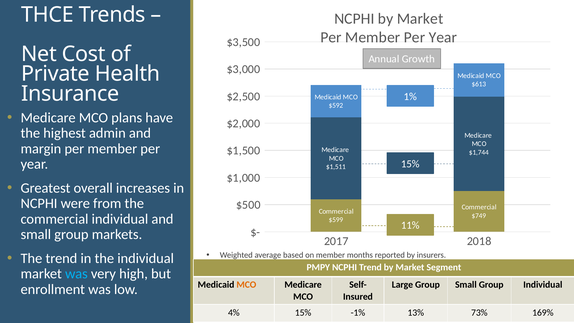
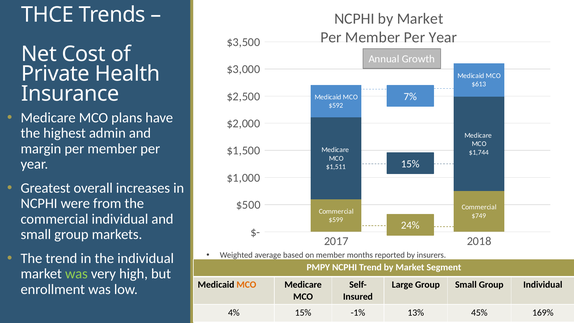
1%: 1% -> 7% (410, 97)
11%: 11% -> 24% (410, 225)
was colour: light blue -> light green (76, 274)
73%: 73% -> 45% (479, 312)
